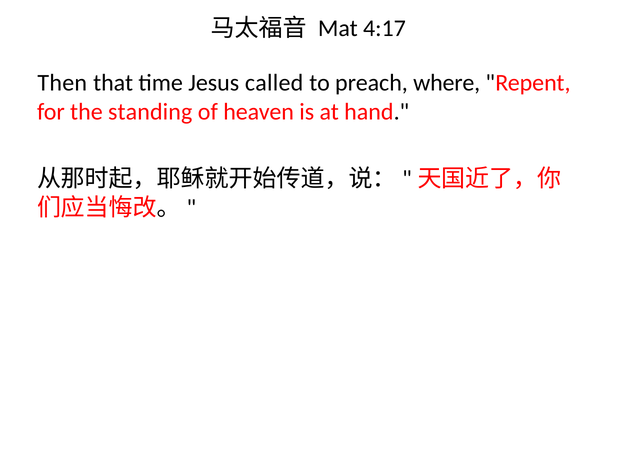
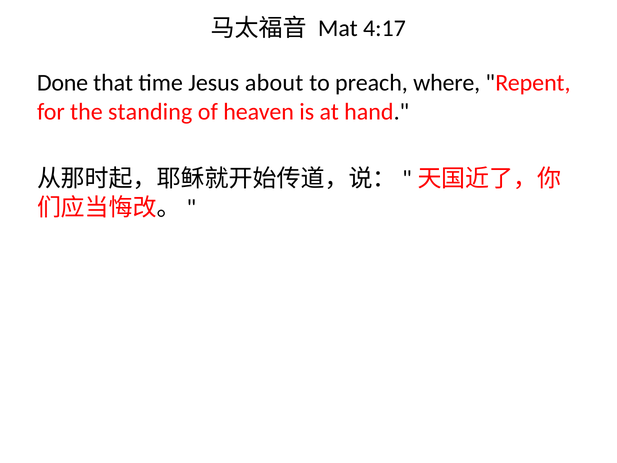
Then: Then -> Done (63, 83)
called: called -> about (274, 83)
